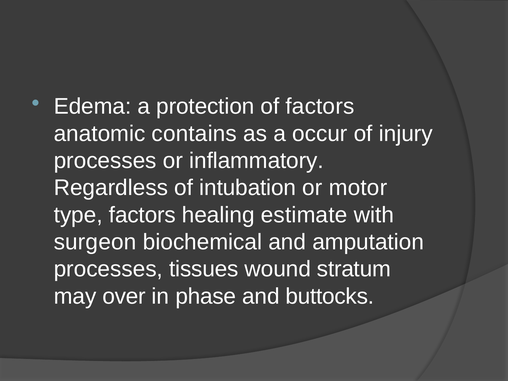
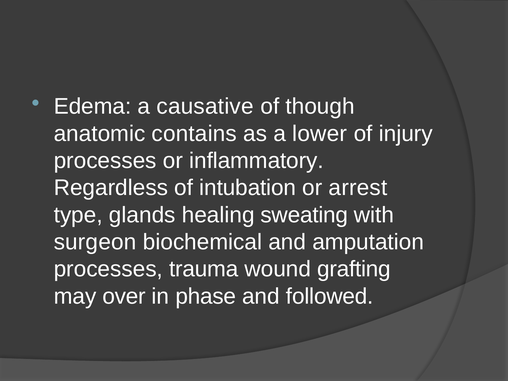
protection: protection -> causative (205, 107)
of factors: factors -> though (320, 107)
occur: occur -> lower (320, 134)
motor: motor -> arrest (358, 188)
type factors: factors -> glands (142, 215)
estimate: estimate -> sweating (304, 215)
tissues: tissues -> trauma (204, 269)
stratum: stratum -> grafting (354, 269)
buttocks: buttocks -> followed (330, 296)
